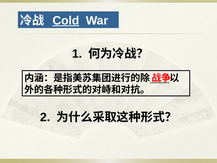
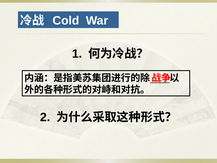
Cold underline: present -> none (66, 21)
